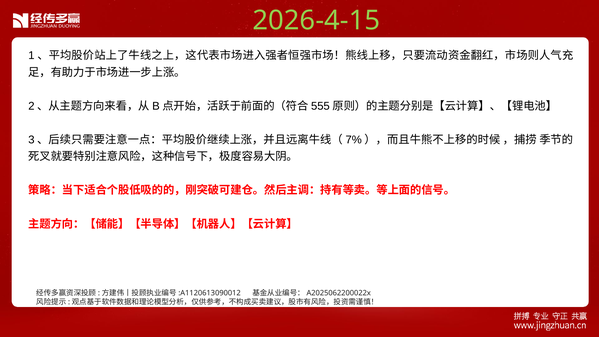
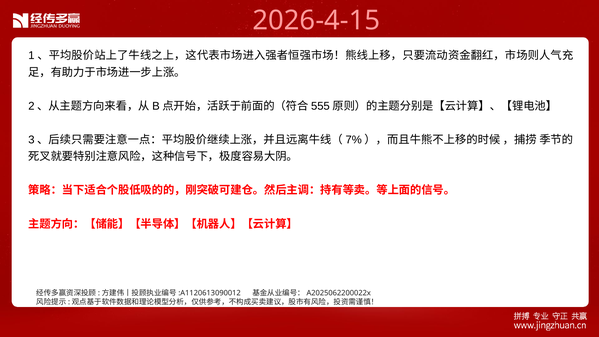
2026-4-15 colour: light green -> pink (316, 21)
